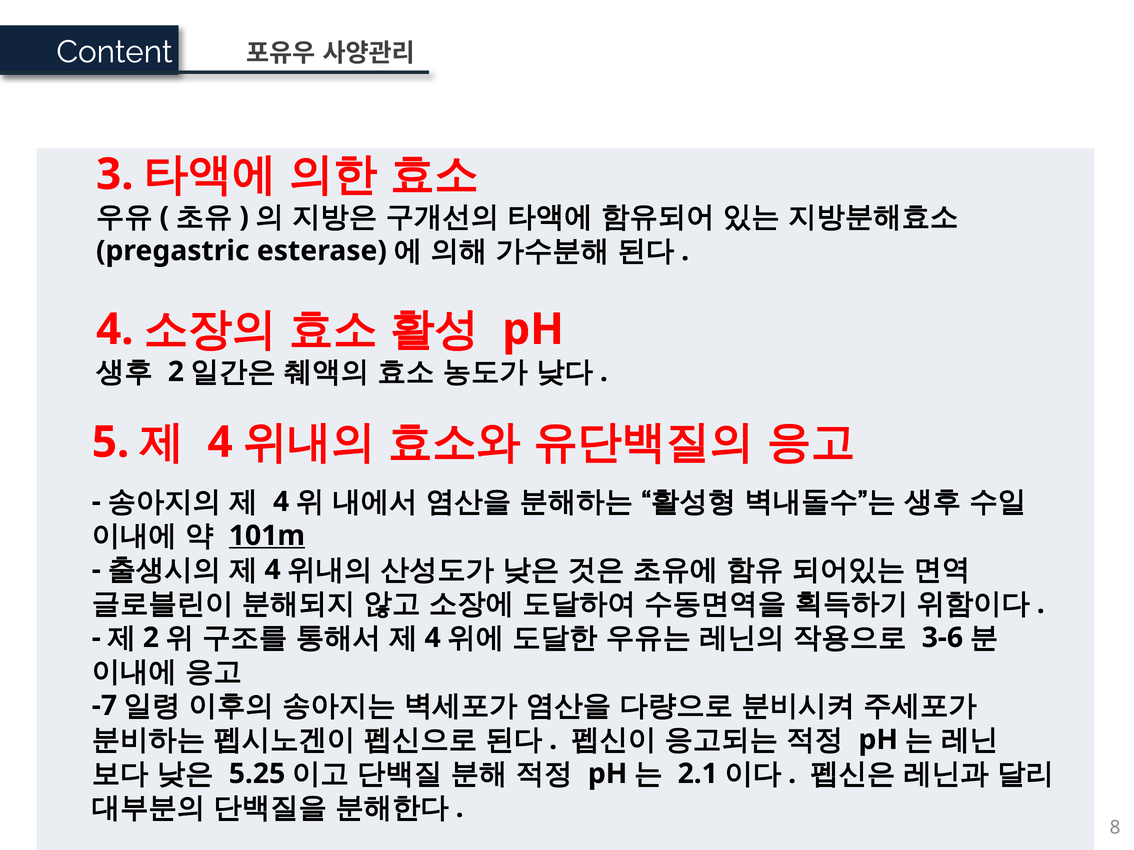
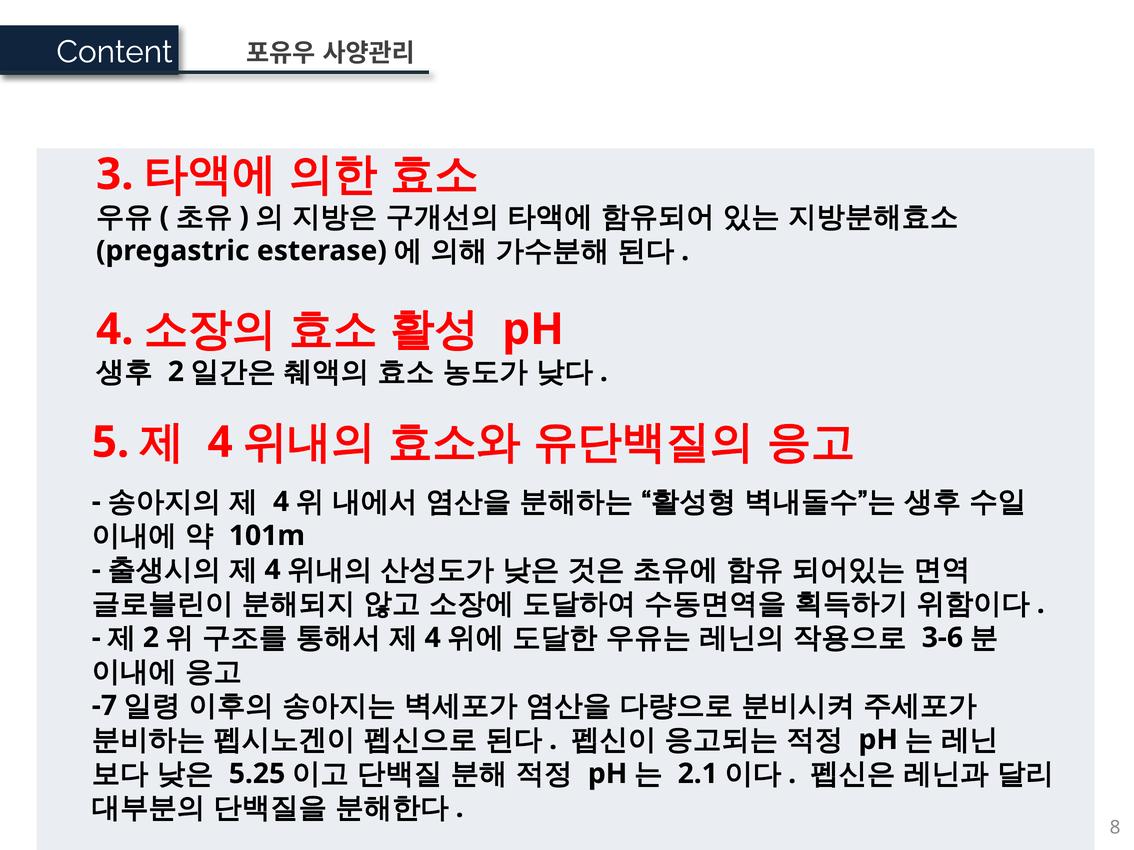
101m underline: present -> none (267, 536)
